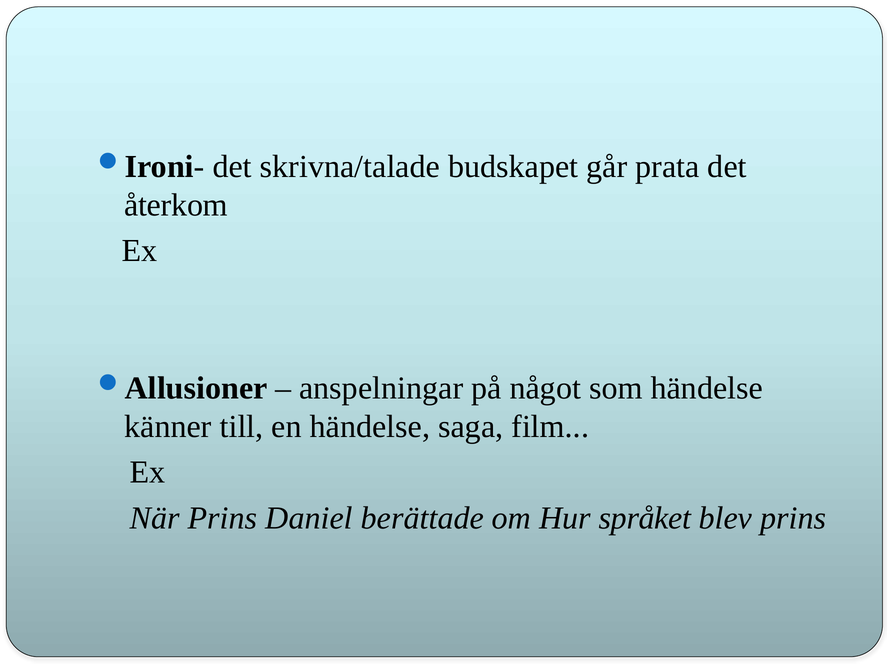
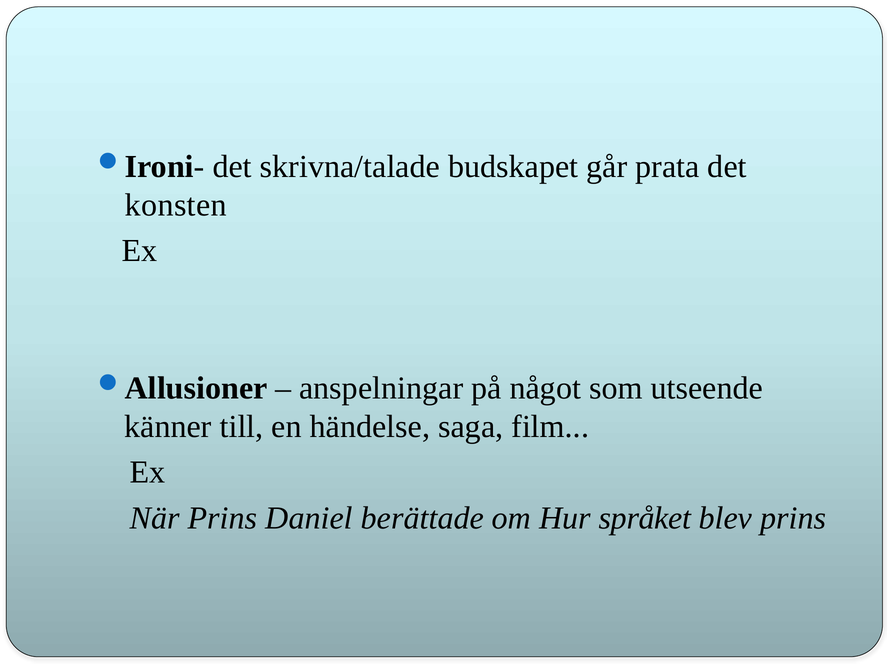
återkom: återkom -> konsten (176, 205)
som händelse: händelse -> utseende (707, 388)
